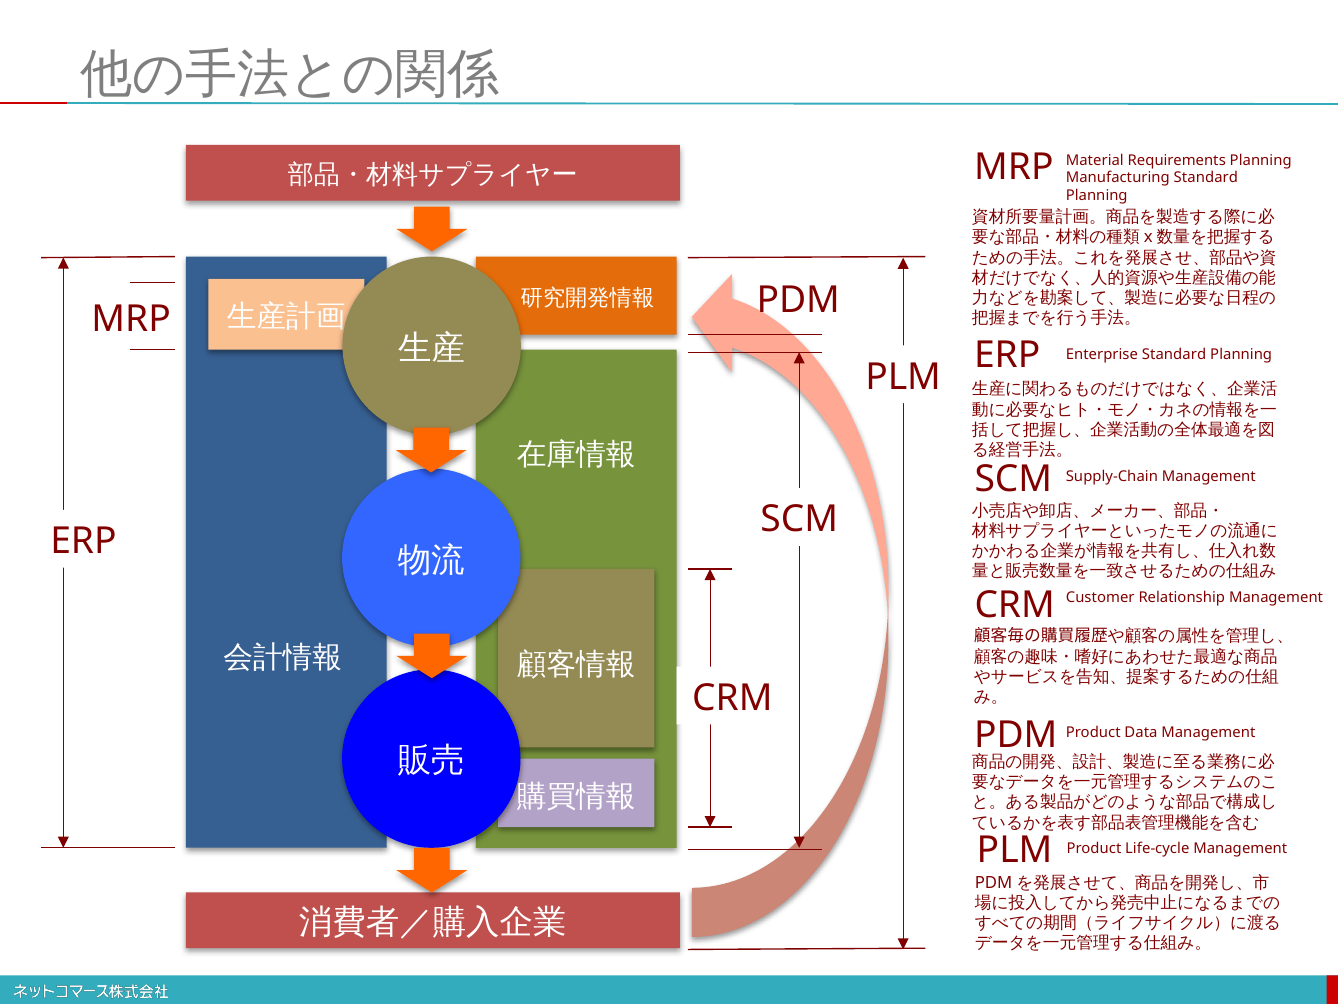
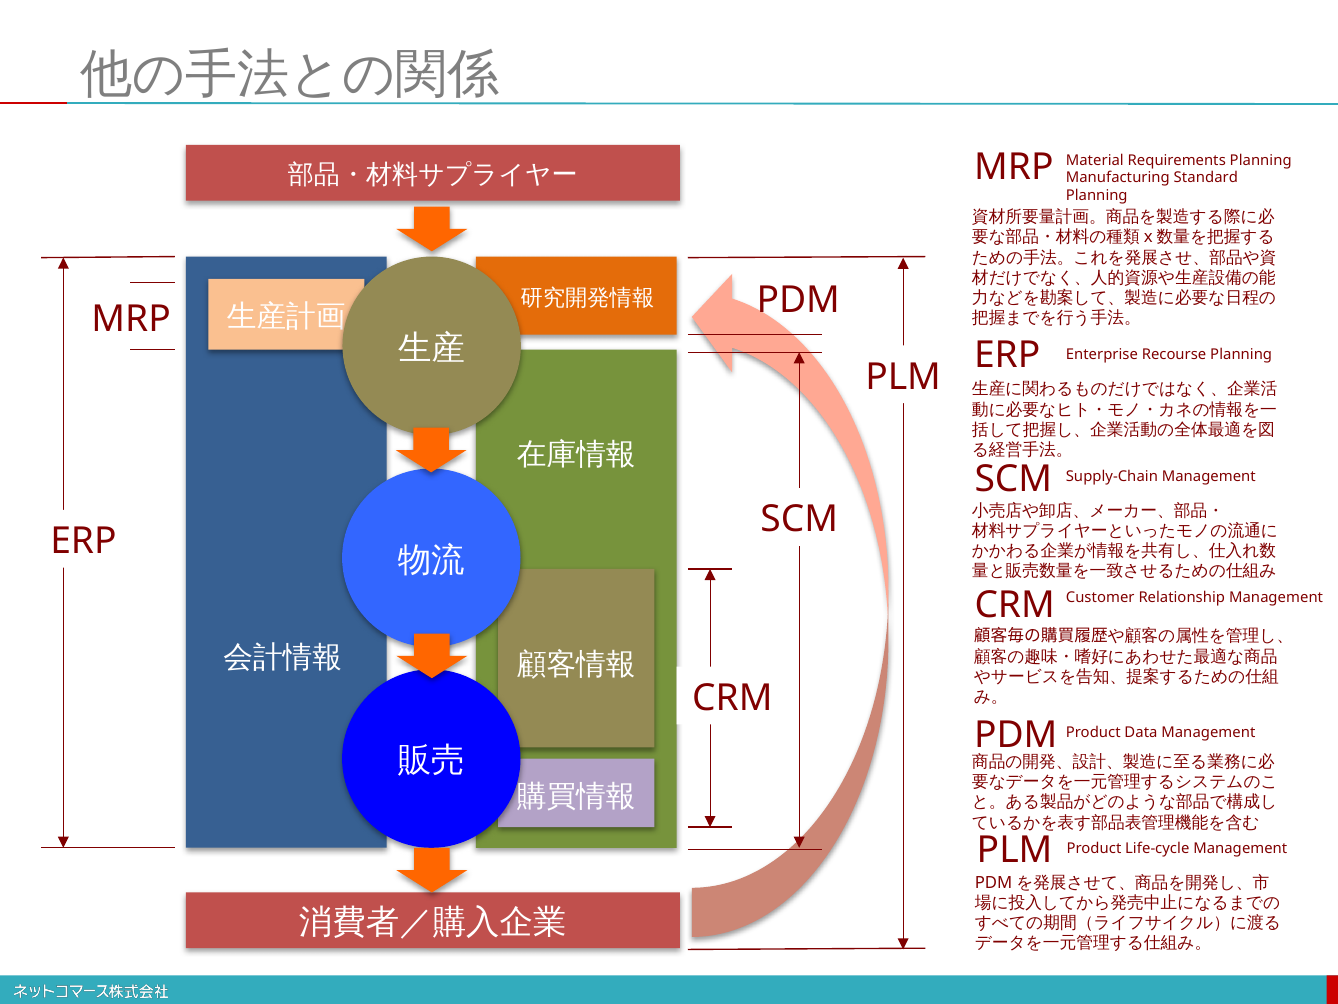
Enterprise Standard: Standard -> Recourse (1174, 354)
